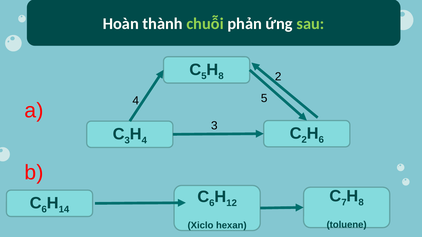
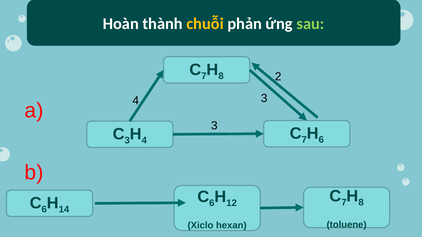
chuỗi colour: light green -> yellow (205, 24)
5: 5 -> 7 (204, 76)
5: 5 -> 3 (264, 98)
2: 2 -> 7 (304, 140)
